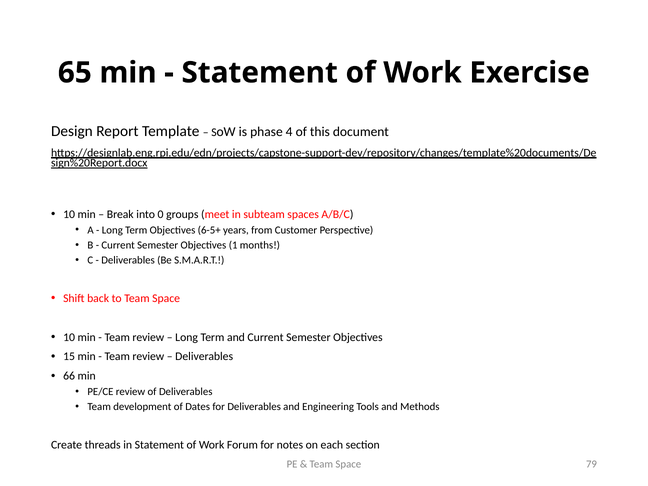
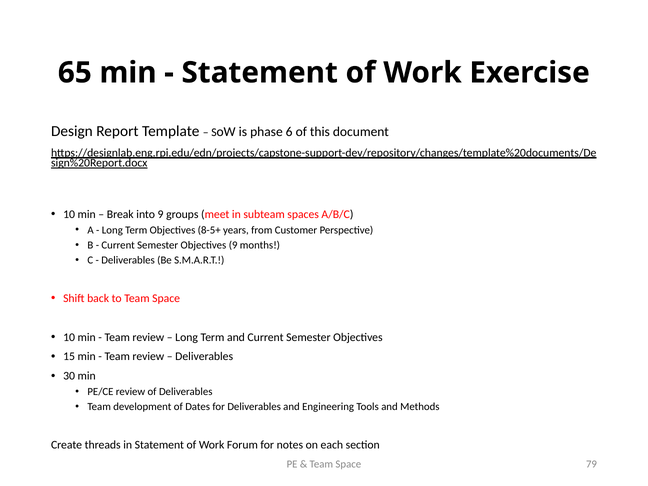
4: 4 -> 6 (289, 132)
into 0: 0 -> 9 (161, 214)
6-5+: 6-5+ -> 8-5+ (209, 230)
Objectives 1: 1 -> 9 (233, 245)
66: 66 -> 30 (69, 376)
